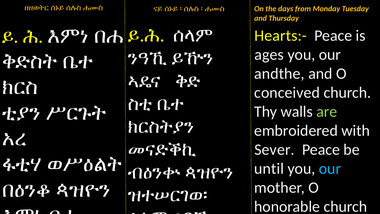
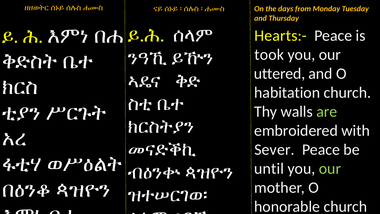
ages: ages -> took (269, 55)
andthe: andthe -> uttered (280, 74)
conceived: conceived -> habitation (287, 93)
our colour: light blue -> light green (330, 169)
